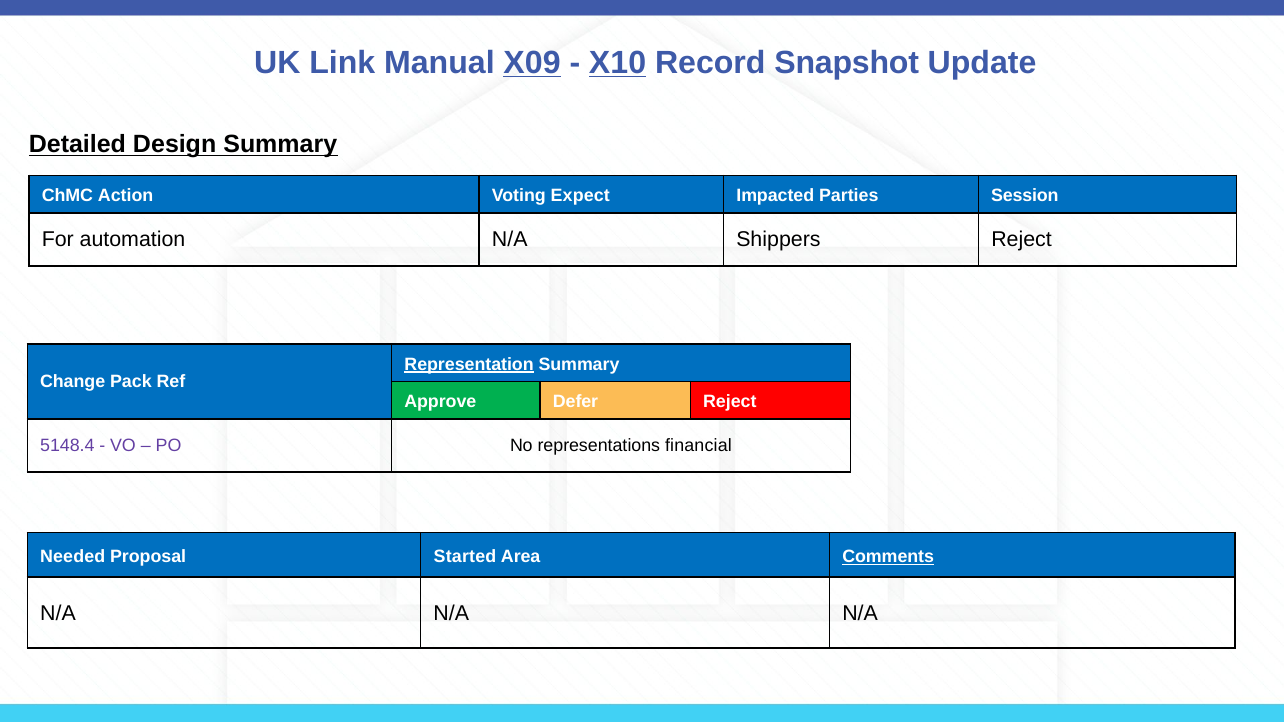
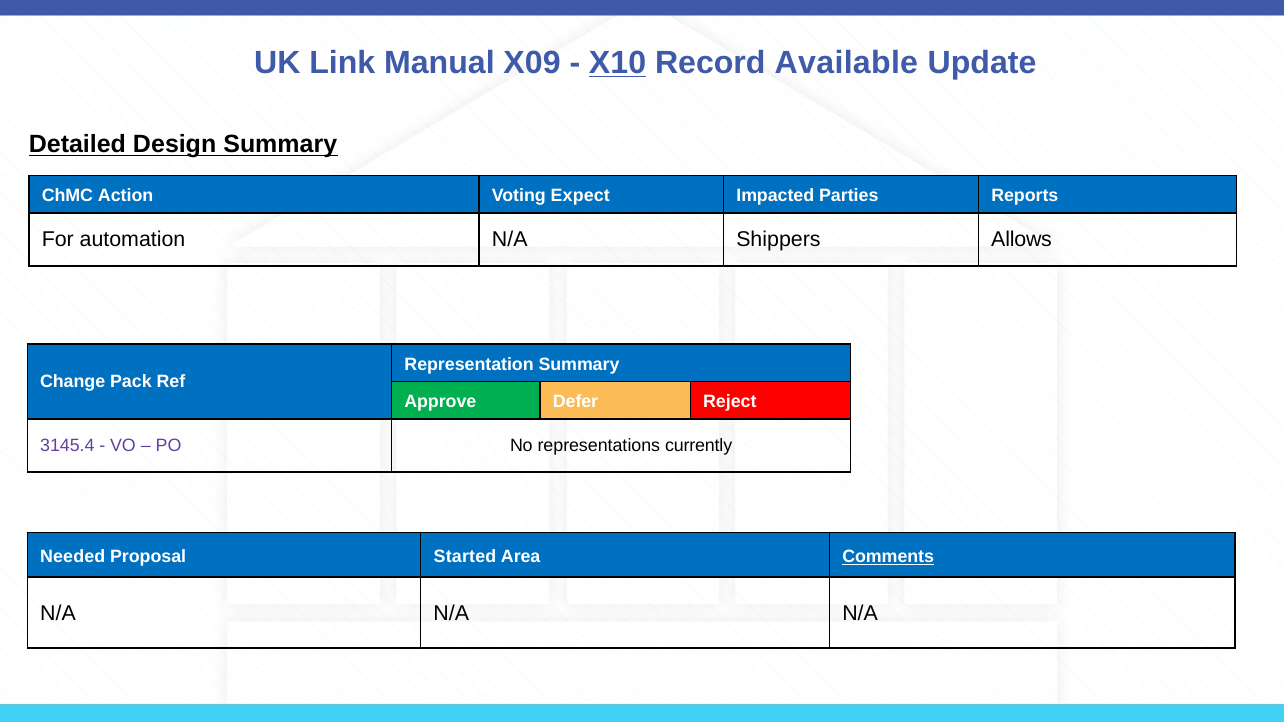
X09 underline: present -> none (532, 63)
Snapshot: Snapshot -> Available (846, 63)
Session: Session -> Reports (1025, 196)
Shippers Reject: Reject -> Allows (1022, 240)
Representation underline: present -> none (469, 364)
5148.4: 5148.4 -> 3145.4 (67, 446)
financial: financial -> currently (699, 446)
